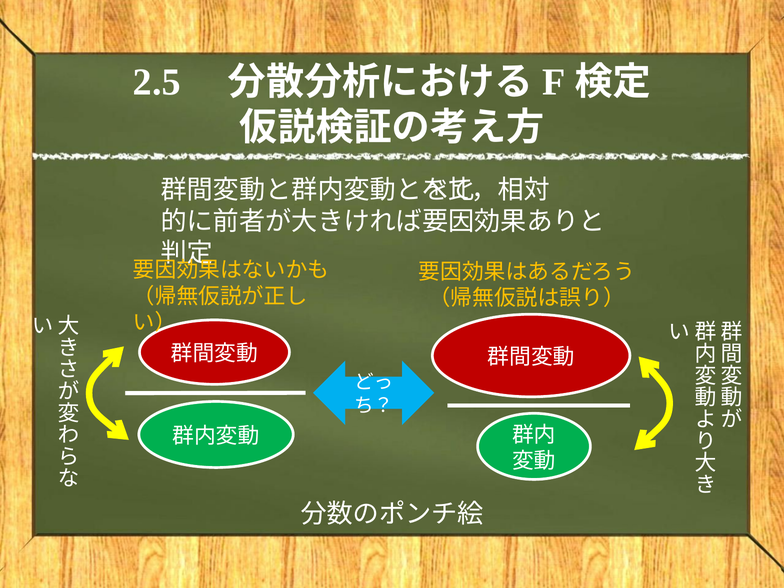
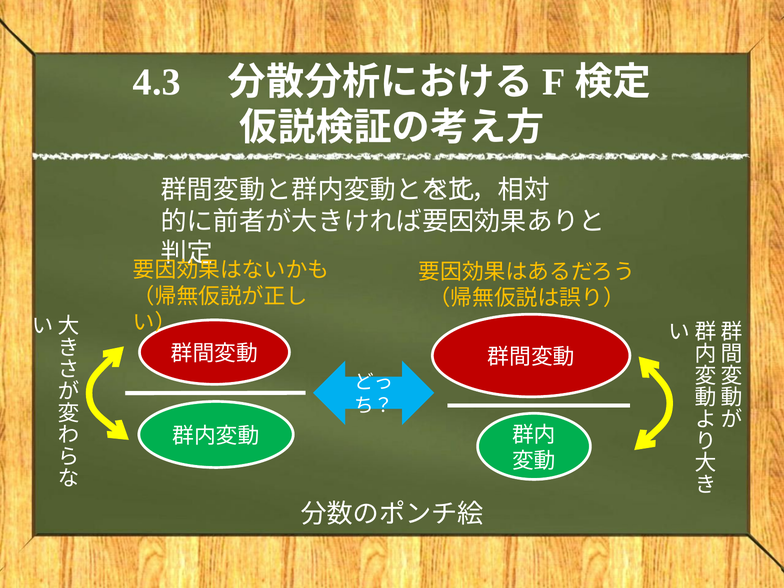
2.5: 2.5 -> 4.3 (157, 82)
